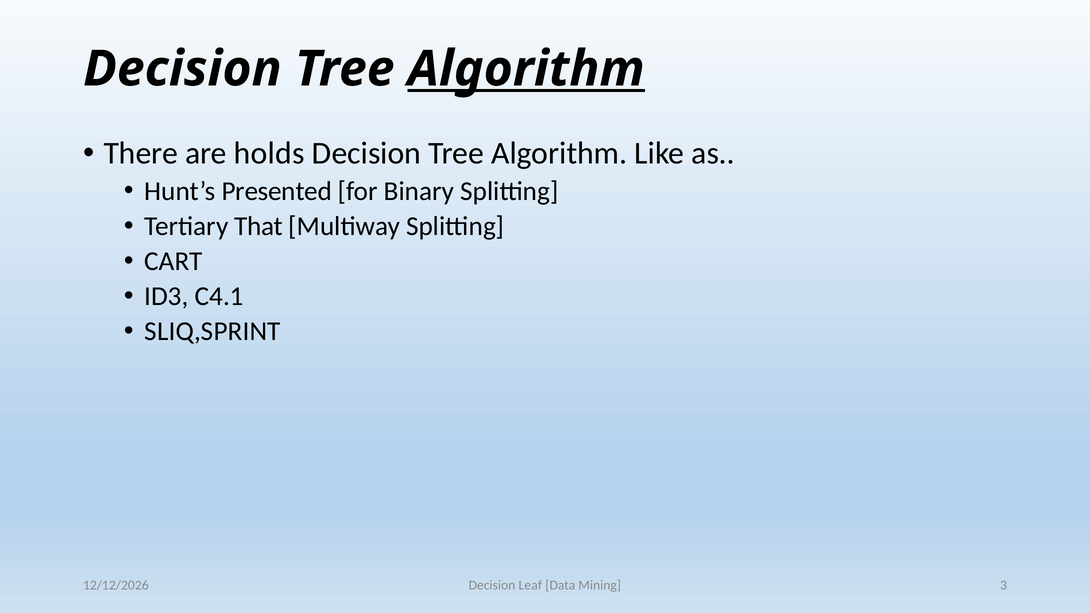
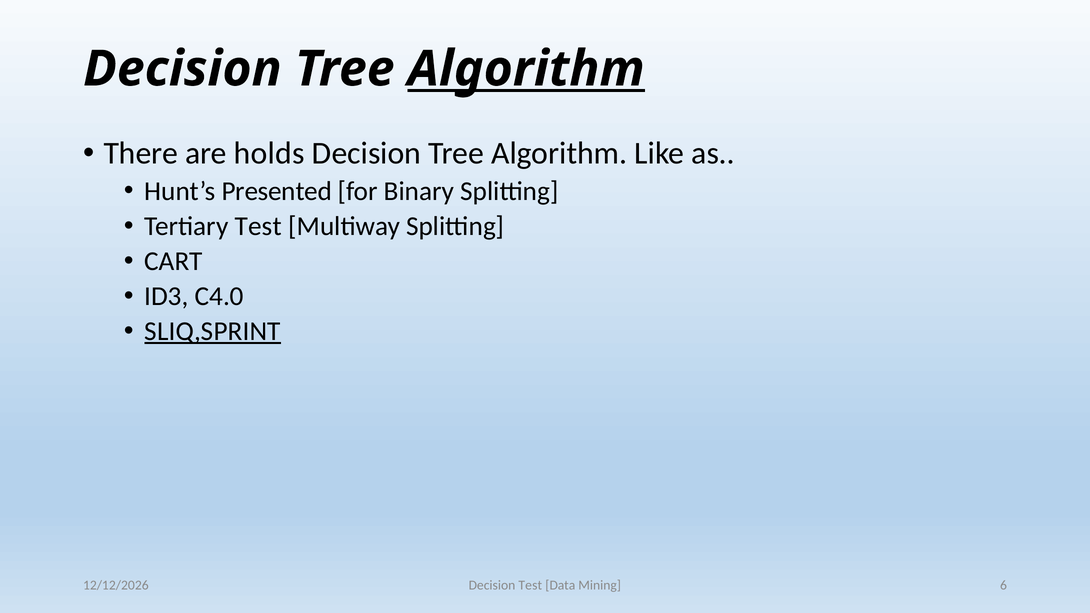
Tertiary That: That -> Test (258, 226)
C4.1: C4.1 -> C4.0 (219, 296)
SLIQ,SPRINT underline: none -> present (213, 331)
Decision Leaf: Leaf -> Test (530, 585)
3: 3 -> 6 (1003, 585)
